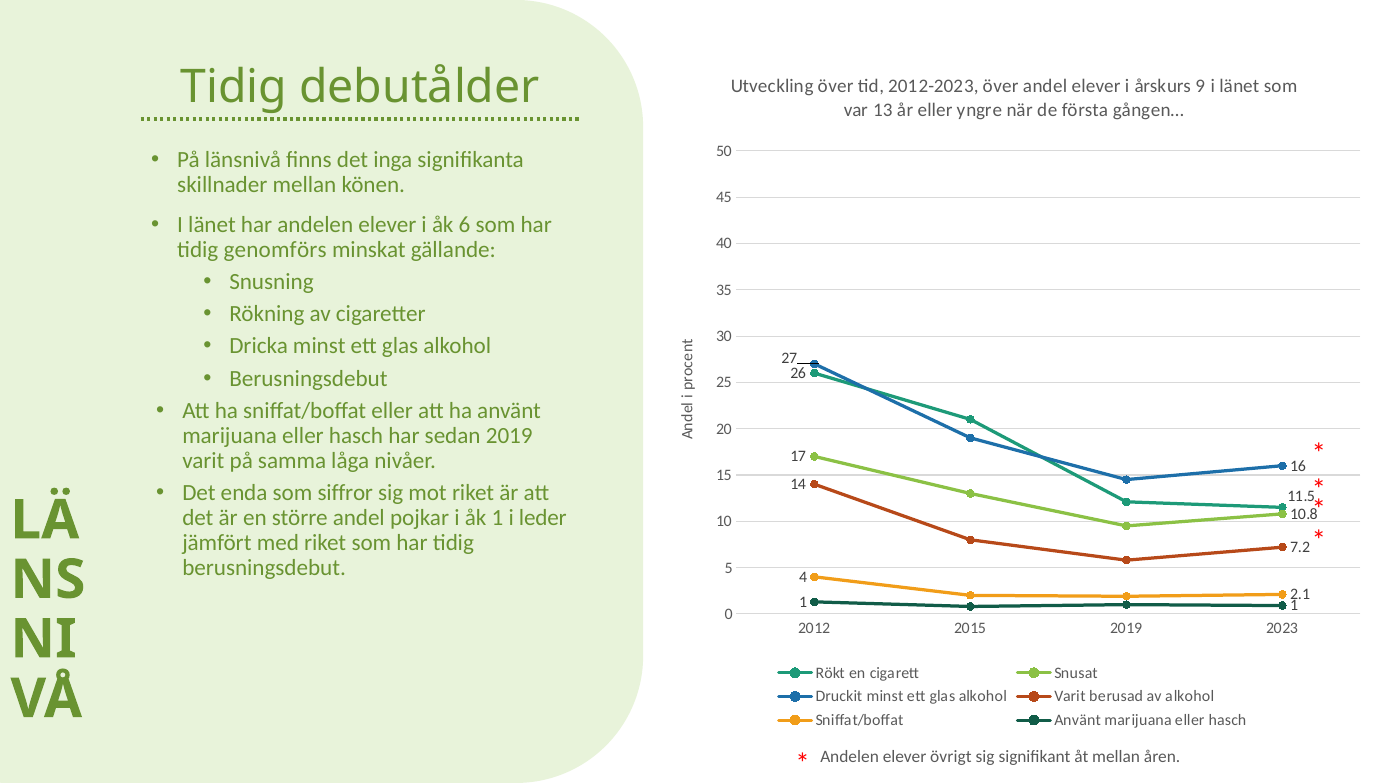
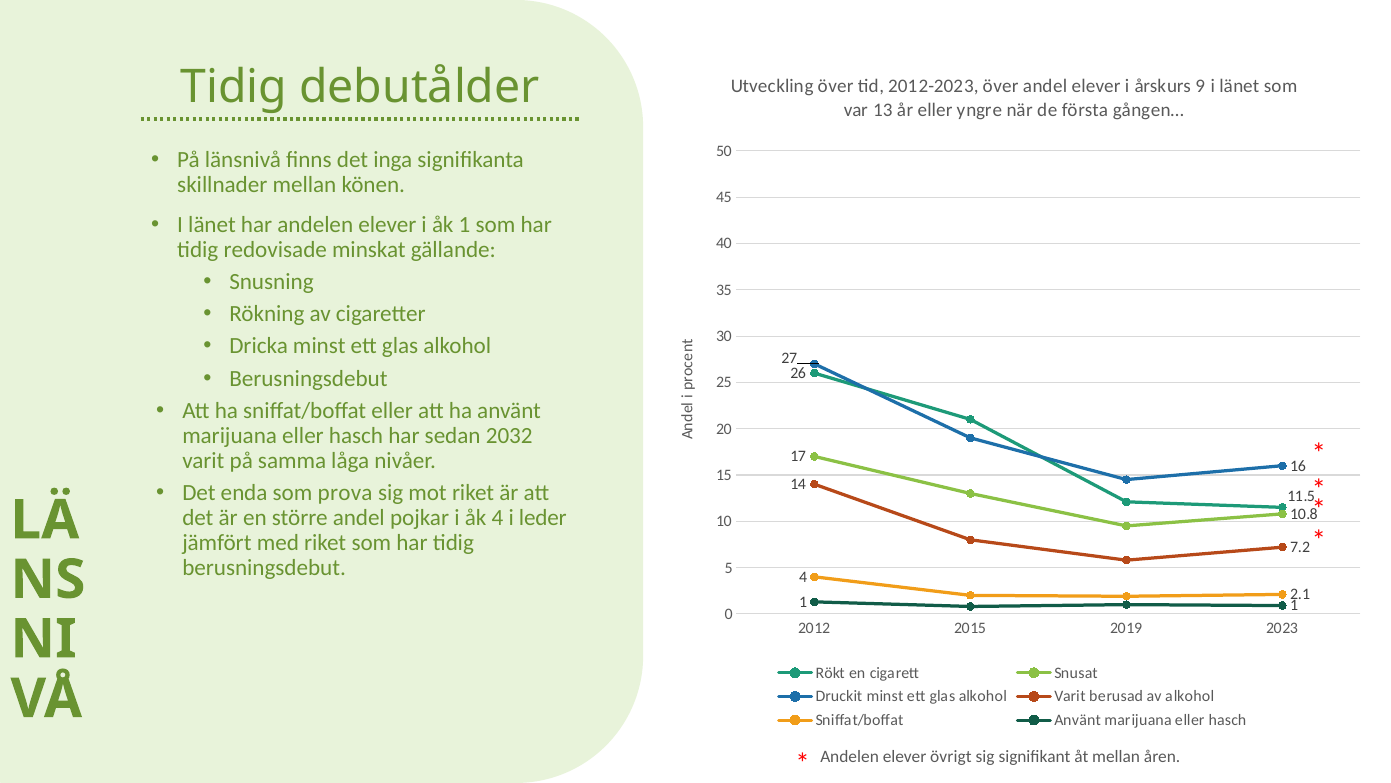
åk 6: 6 -> 1 (465, 224)
genomförs: genomförs -> redovisade (275, 249)
sedan 2019: 2019 -> 2032 (509, 435)
siffror: siffror -> prova (345, 492)
åk 1: 1 -> 4 (497, 517)
